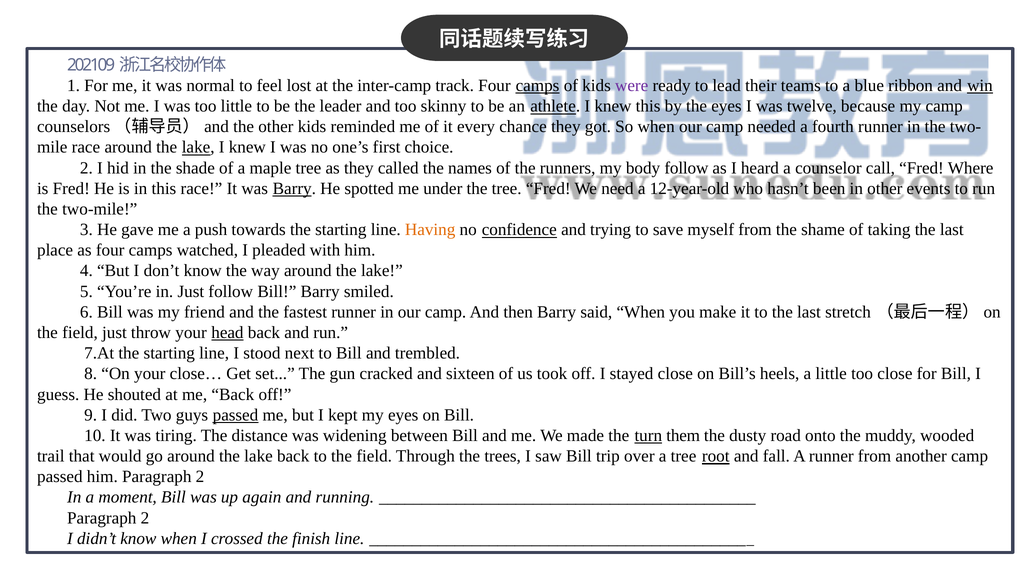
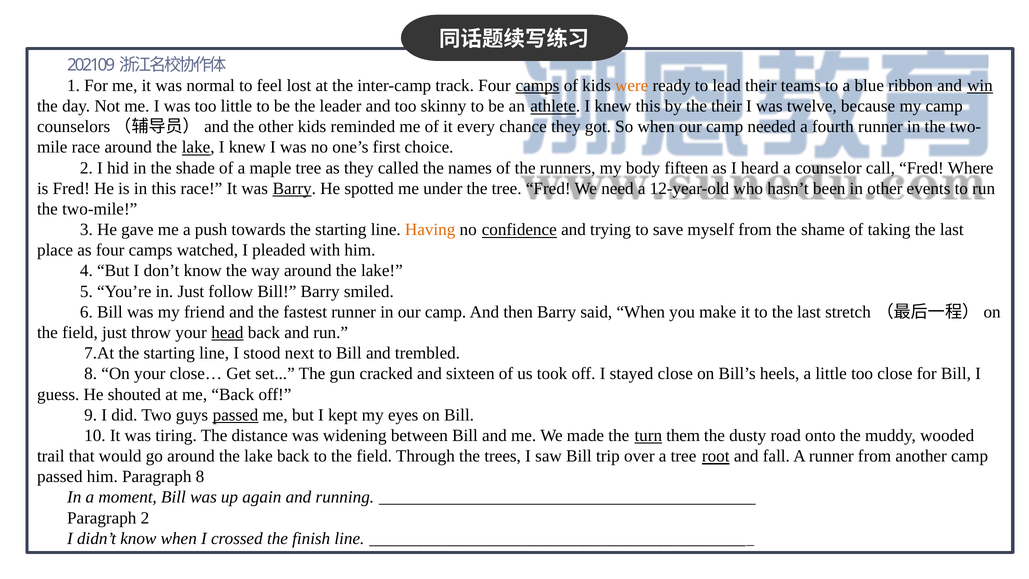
were colour: purple -> orange (632, 86)
the eyes: eyes -> their (727, 106)
body follow: follow -> fifteen (686, 168)
him Paragraph 2: 2 -> 8 (200, 477)
